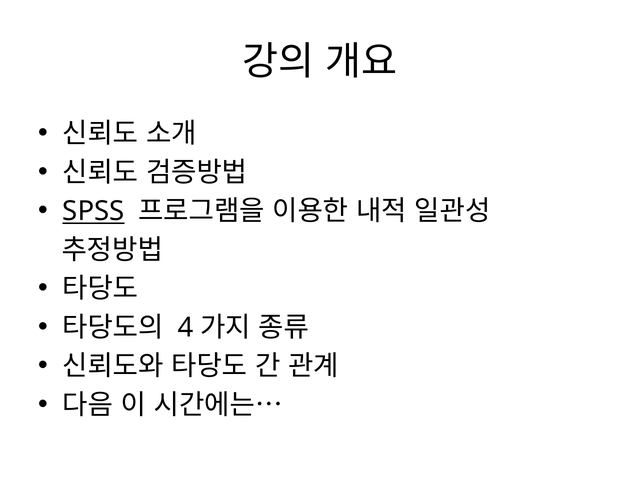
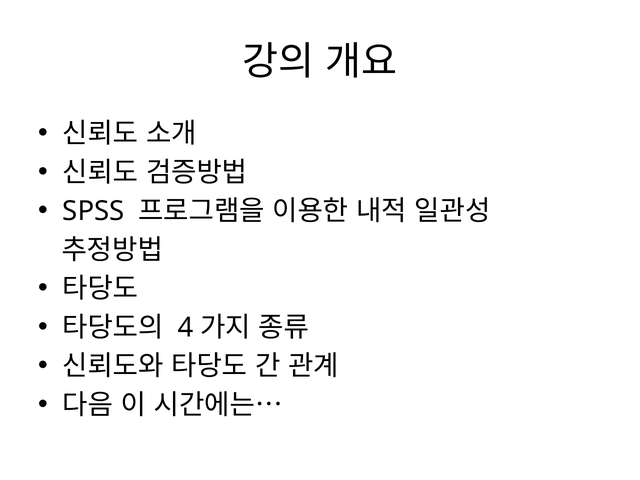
SPSS underline: present -> none (93, 211)
